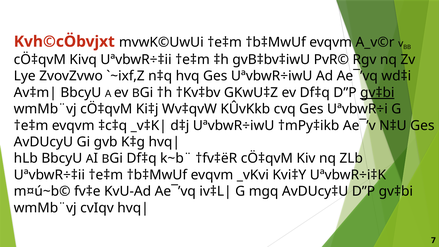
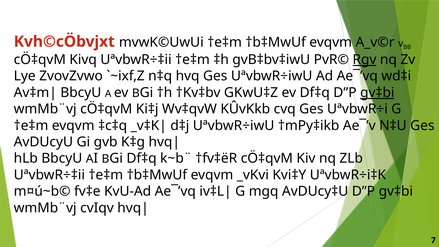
Rgv underline: none -> present (364, 60)
